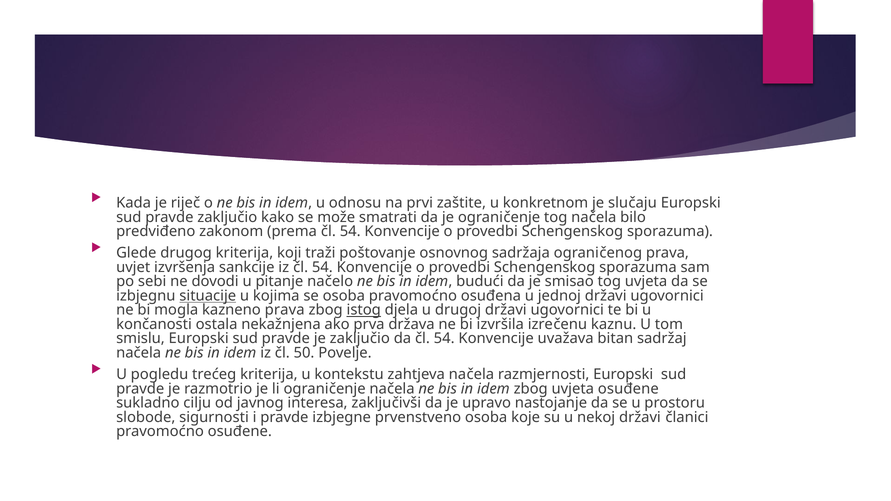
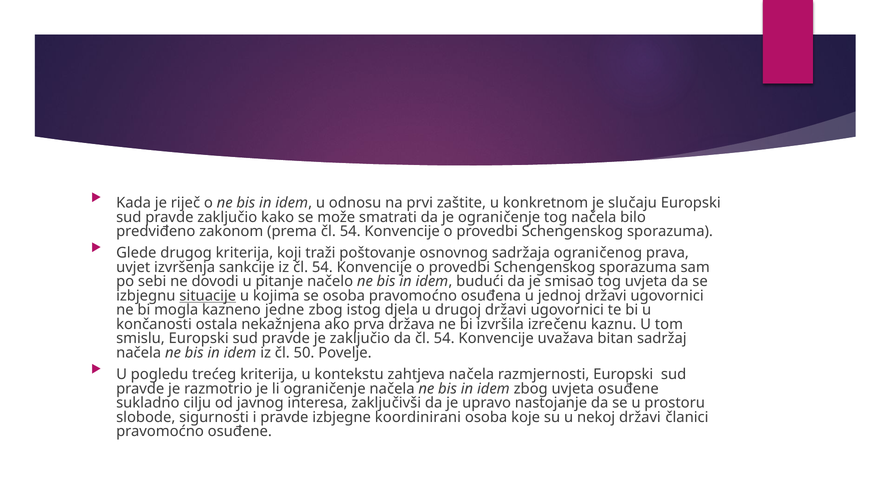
kazneno prava: prava -> jedne (285, 310)
istog underline: present -> none (364, 310)
prvenstveno: prvenstveno -> koordinirani (418, 417)
